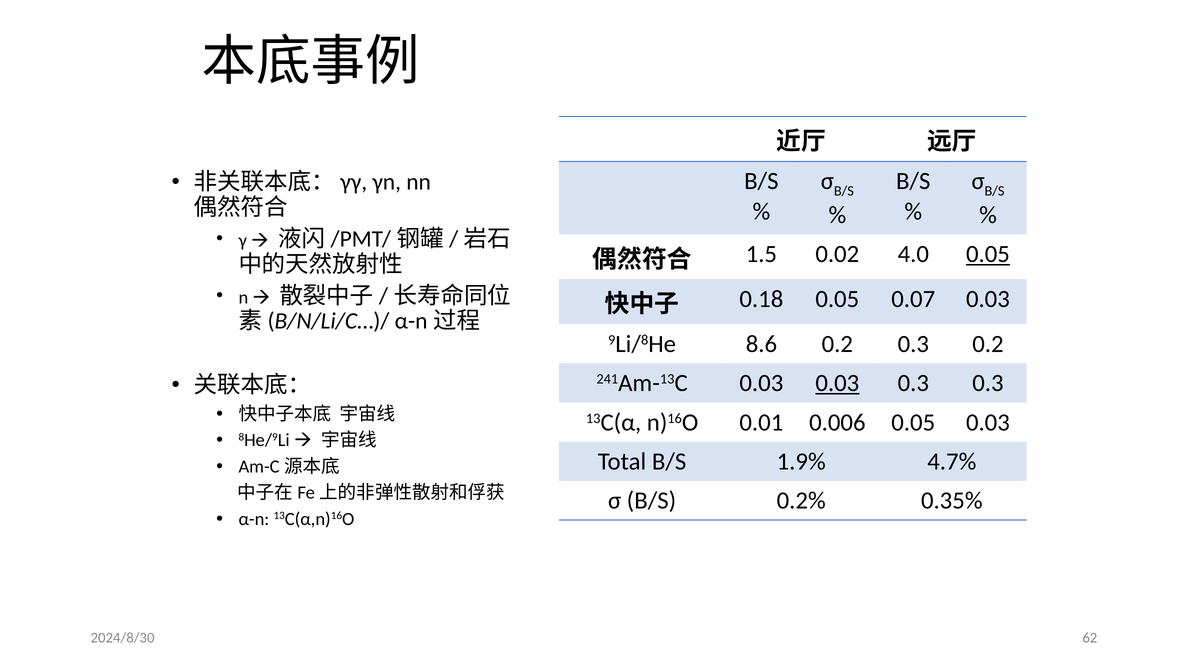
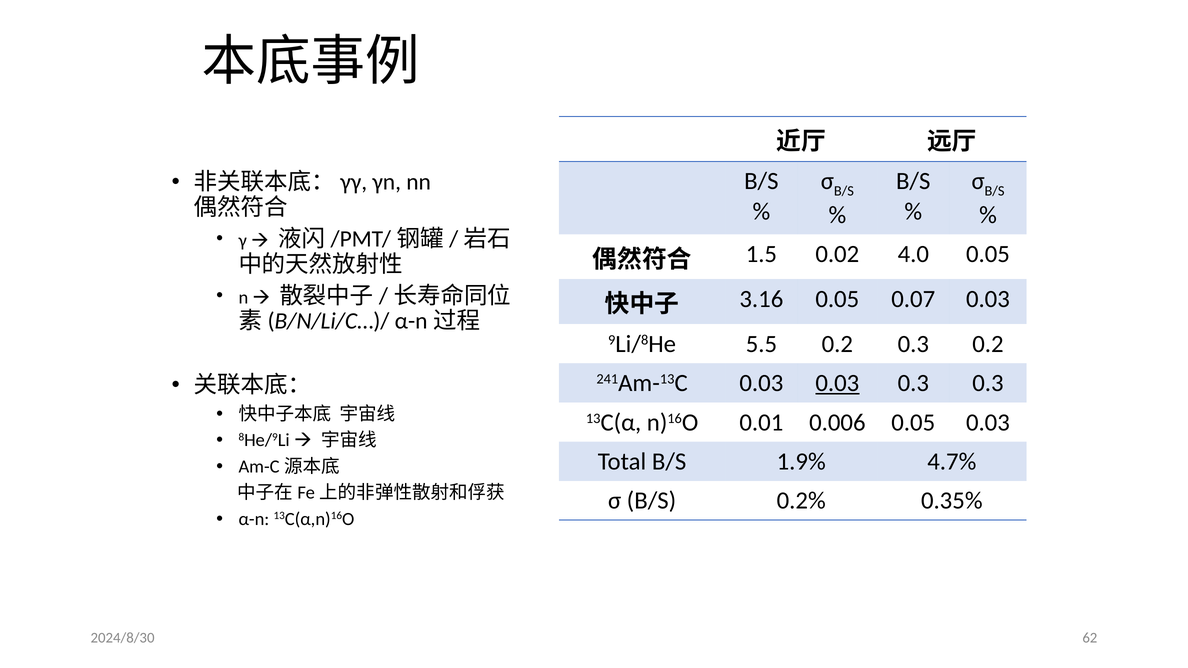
0.05 underline: present -> none (988, 254)
0.18: 0.18 -> 3.16 (761, 299)
8.6: 8.6 -> 5.5 (761, 344)
